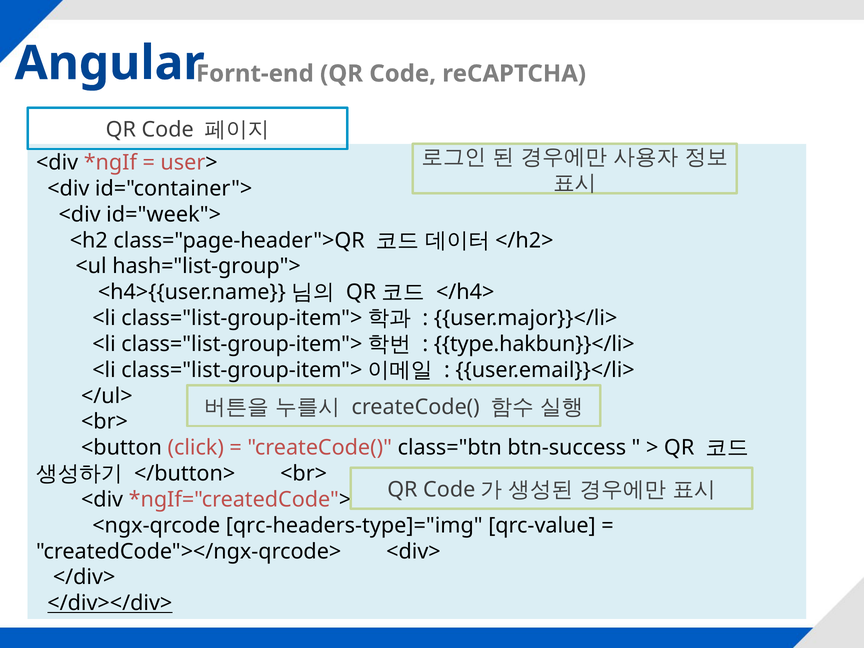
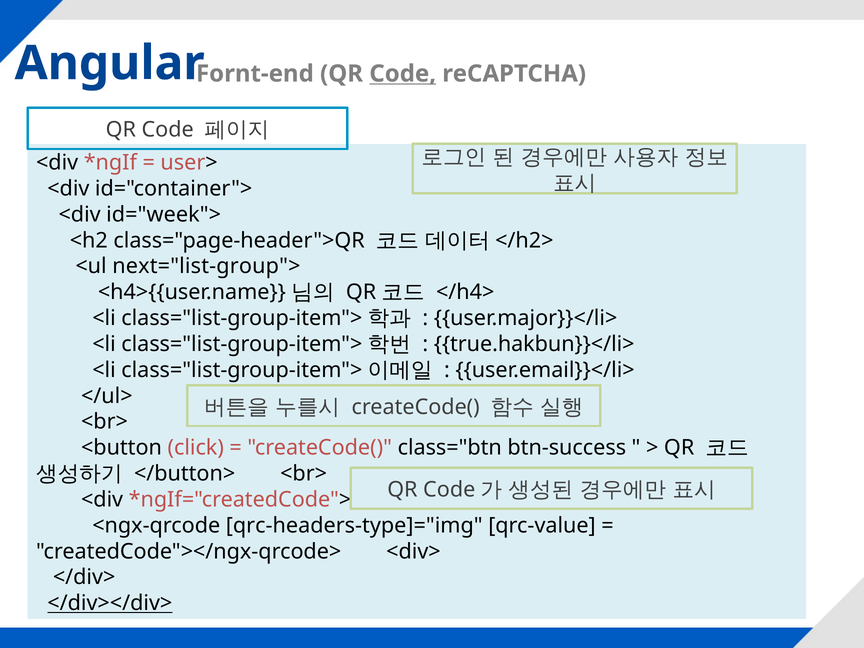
Code underline: none -> present (403, 74)
hash="list-group">: hash="list-group"> -> next="list-group"> (206, 266)
type.hakbun}}</li>: type.hakbun}}</li> -> true.hakbun}}</li> (534, 344)
